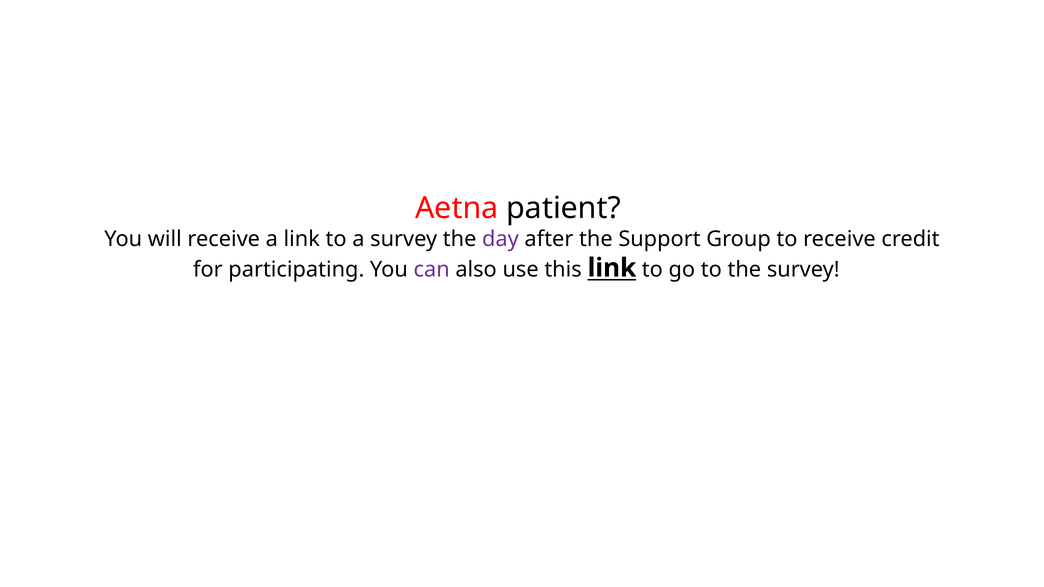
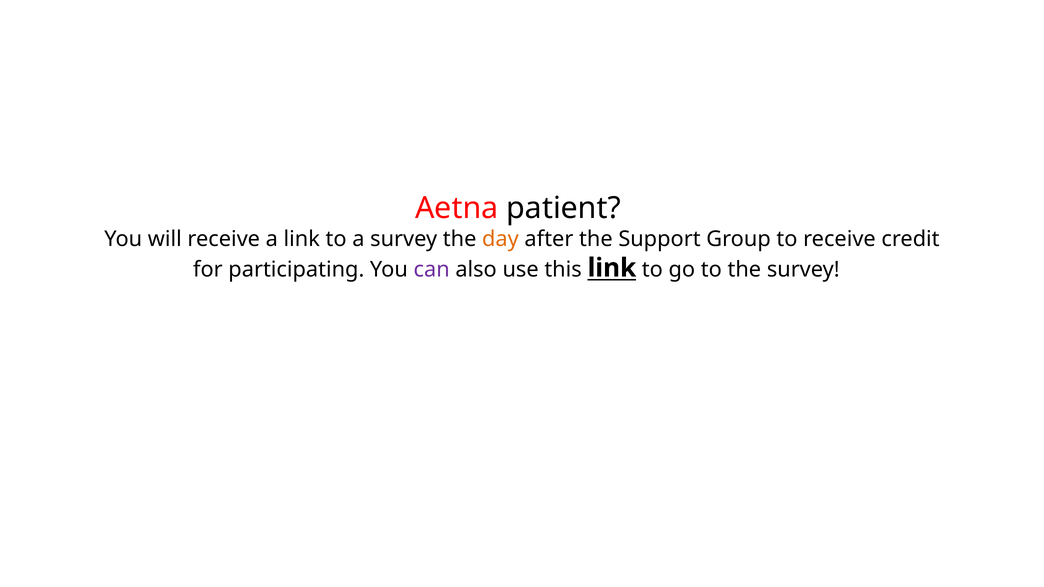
day colour: purple -> orange (500, 239)
